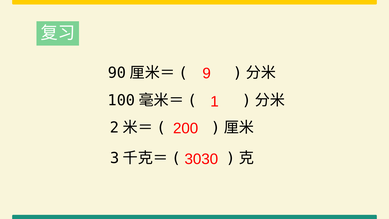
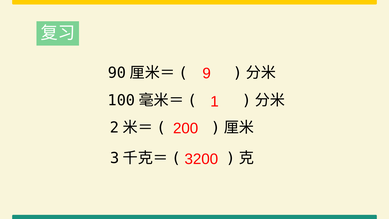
3030: 3030 -> 3200 (201, 159)
